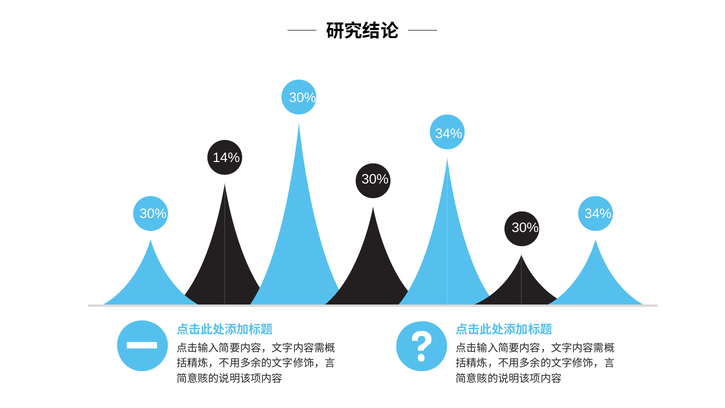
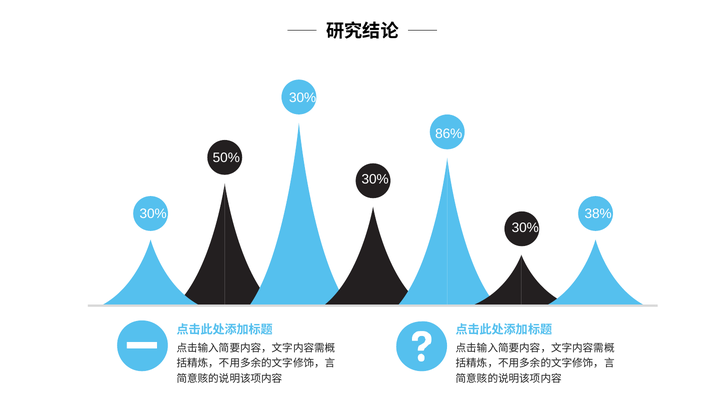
34%: 34% -> 86% (449, 134)
14%: 14% -> 50% (226, 158)
34%: 34% -> 38% (598, 214)
